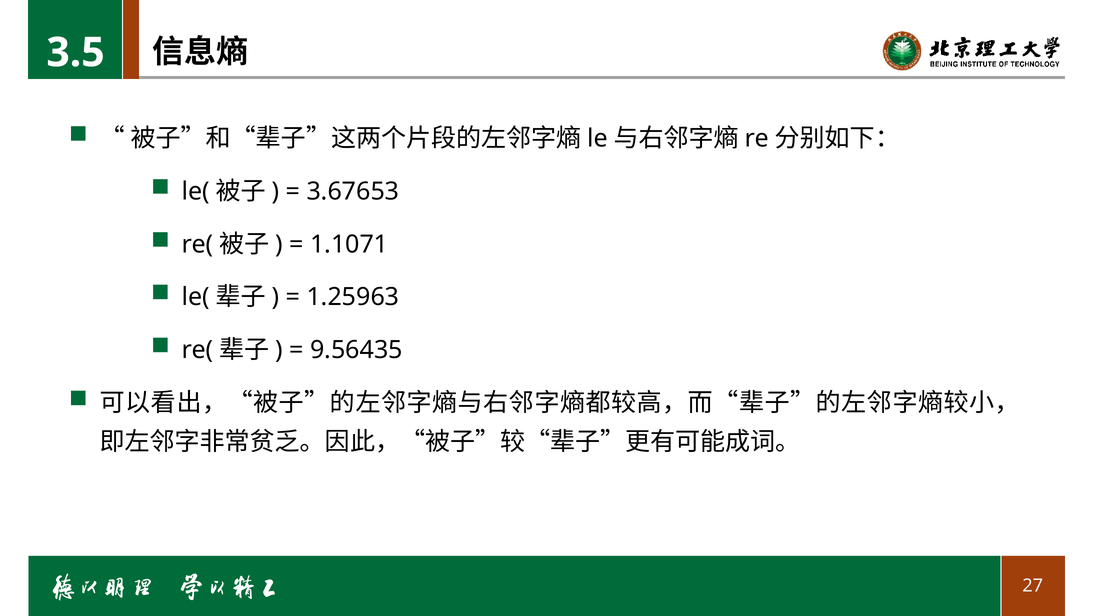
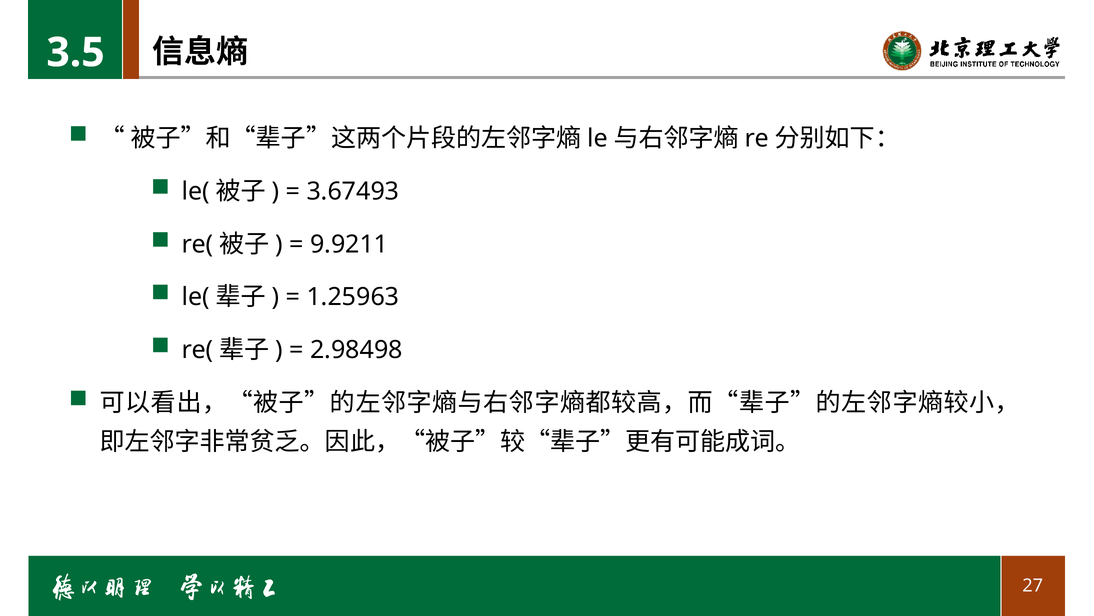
3.67653: 3.67653 -> 3.67493 (353, 191)
1.1071: 1.1071 -> 9.9211 (349, 244)
9.56435: 9.56435 -> 2.98498 (356, 350)
